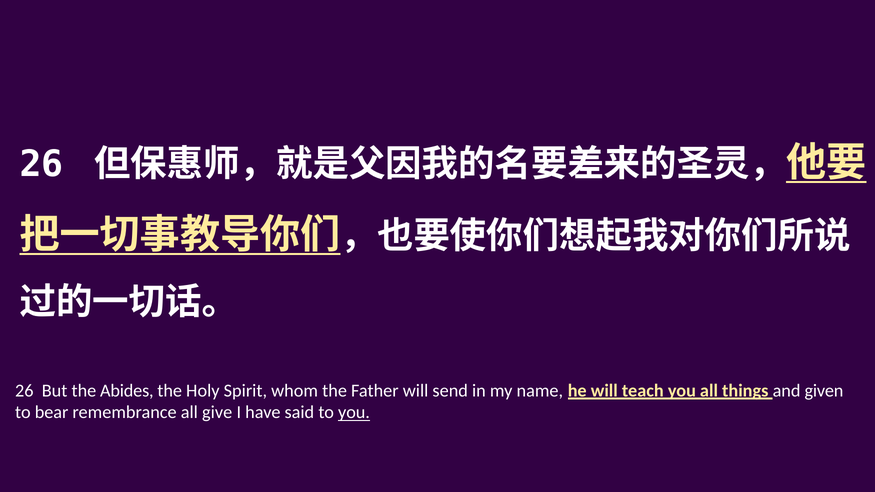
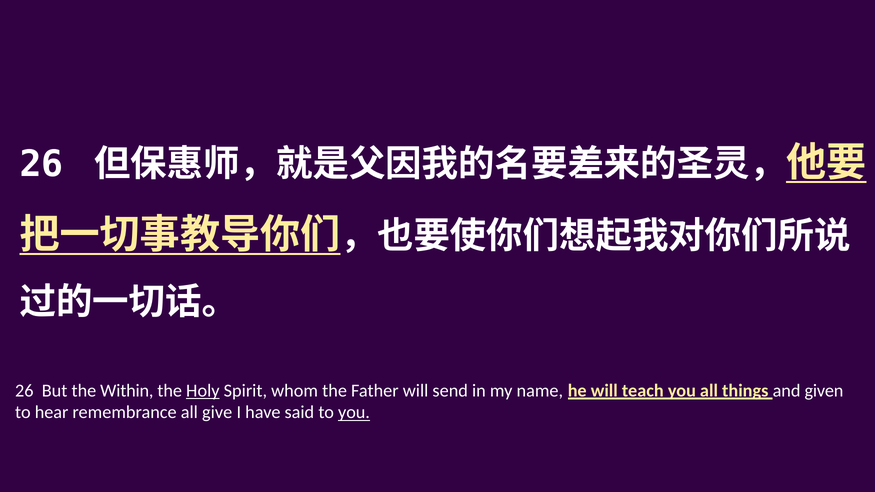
Abides: Abides -> Within (127, 391)
Holy underline: none -> present (203, 391)
bear: bear -> hear (52, 413)
